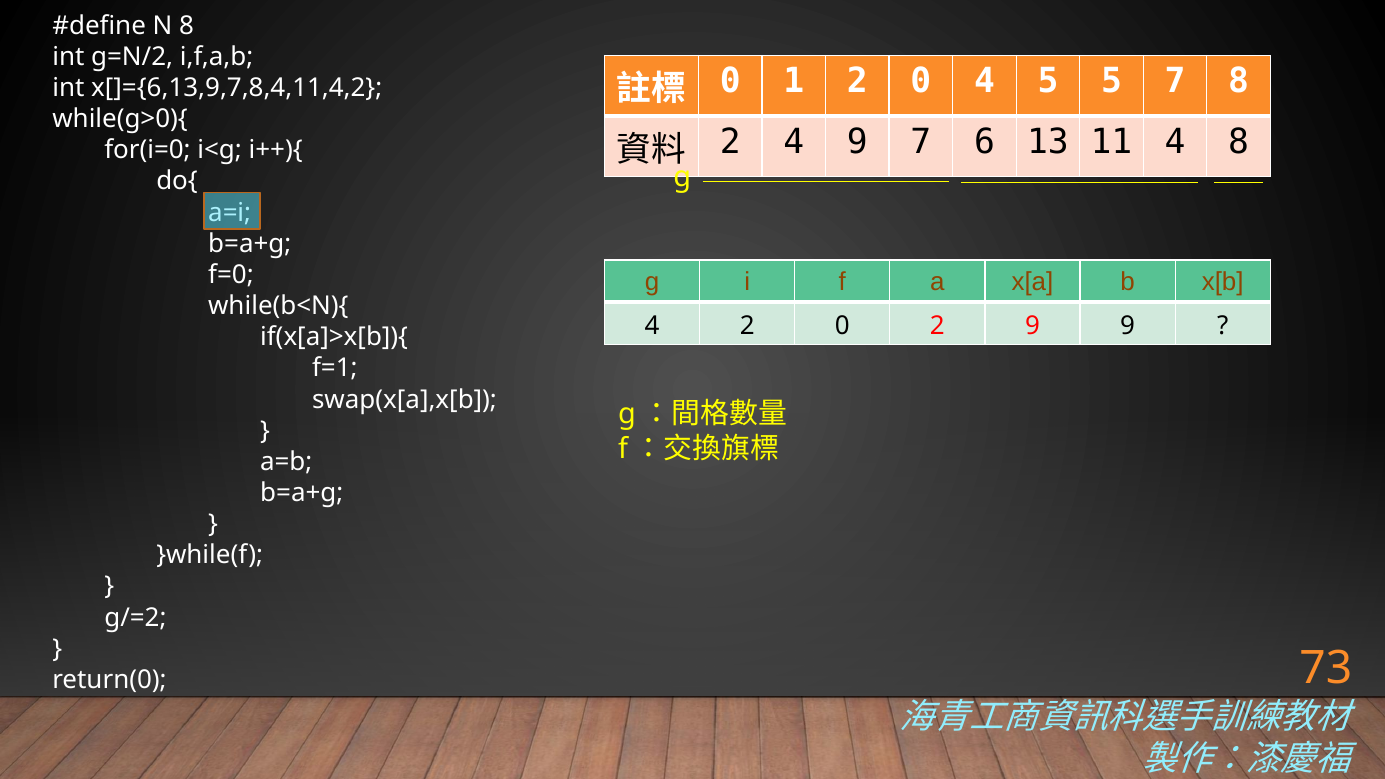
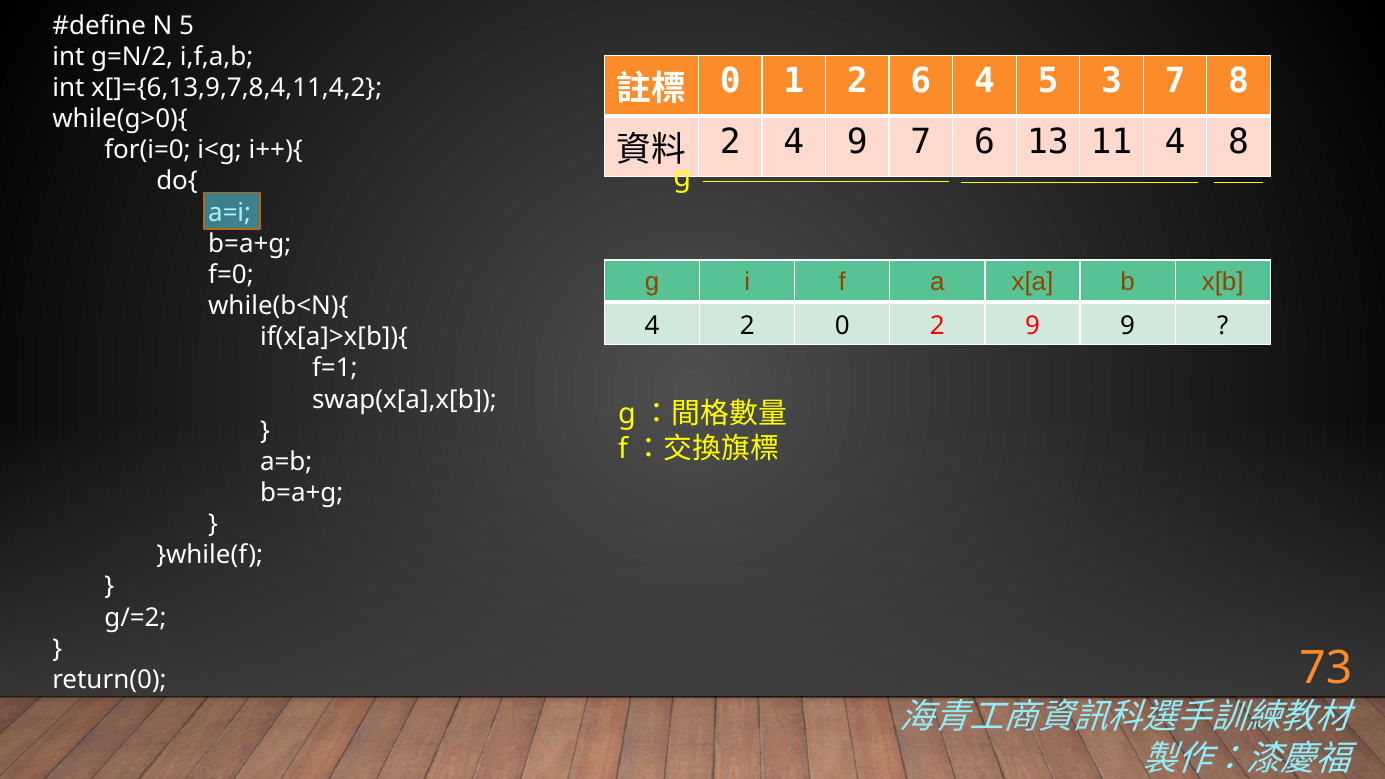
N 8: 8 -> 5 (187, 26)
1 2 0: 0 -> 6 (921, 81)
5 5: 5 -> 3 (1112, 81)
